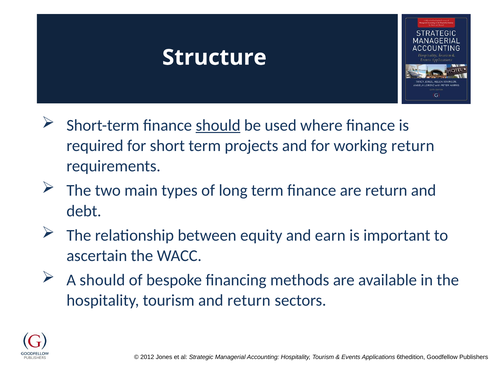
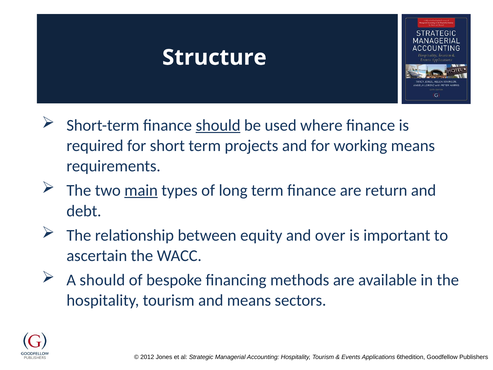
working return: return -> means (413, 146)
main underline: none -> present (141, 190)
earn: earn -> over (330, 235)
and return: return -> means (249, 300)
